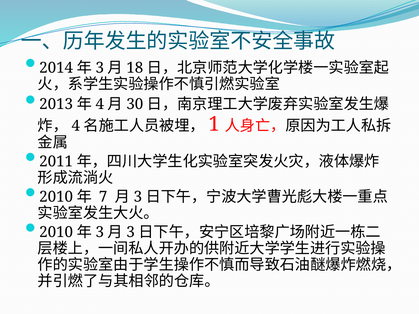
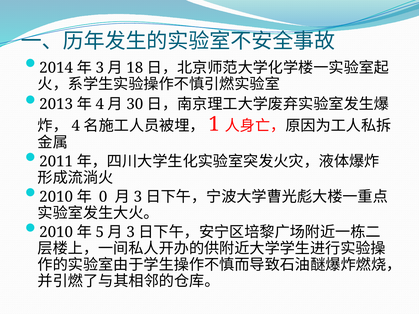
7: 7 -> 0 (103, 197)
3: 3 -> 5 (100, 232)
